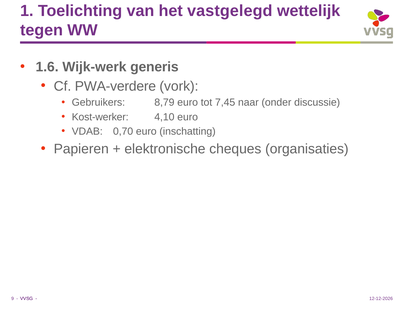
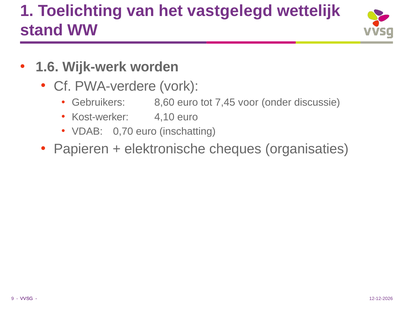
tegen: tegen -> stand (42, 30)
generis: generis -> worden (154, 67)
8,79: 8,79 -> 8,60 (164, 102)
naar: naar -> voor (248, 102)
